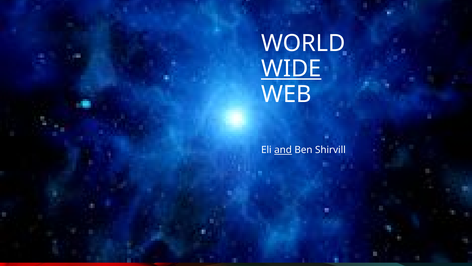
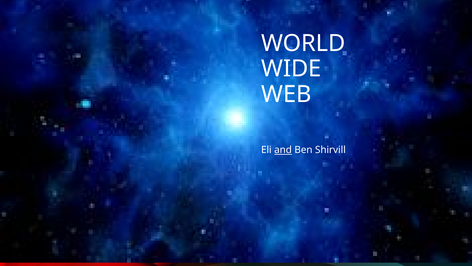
WIDE underline: present -> none (291, 69)
